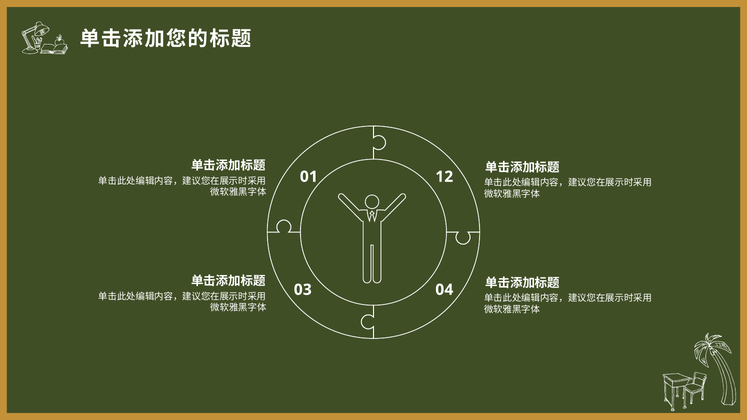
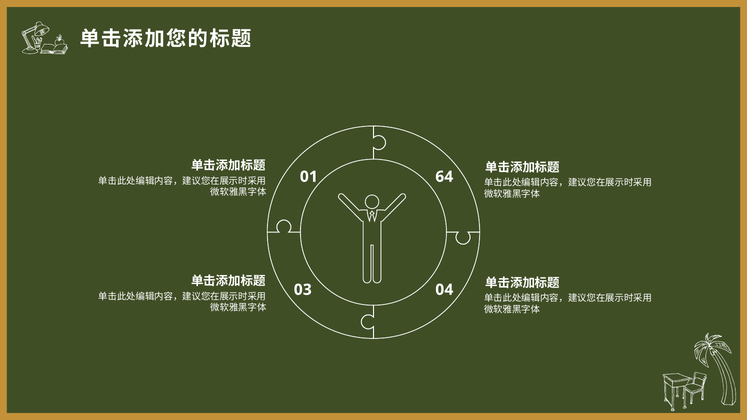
12: 12 -> 64 (444, 177)
